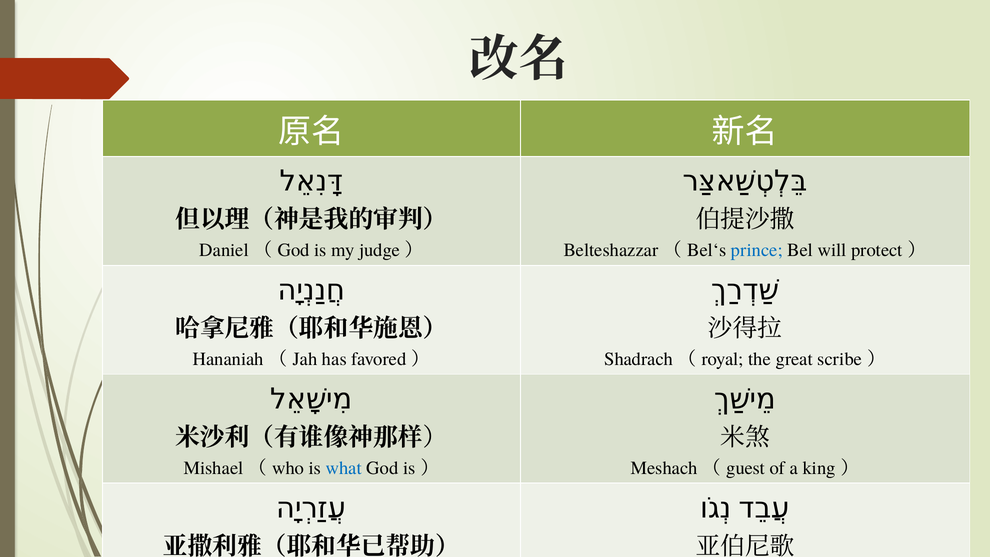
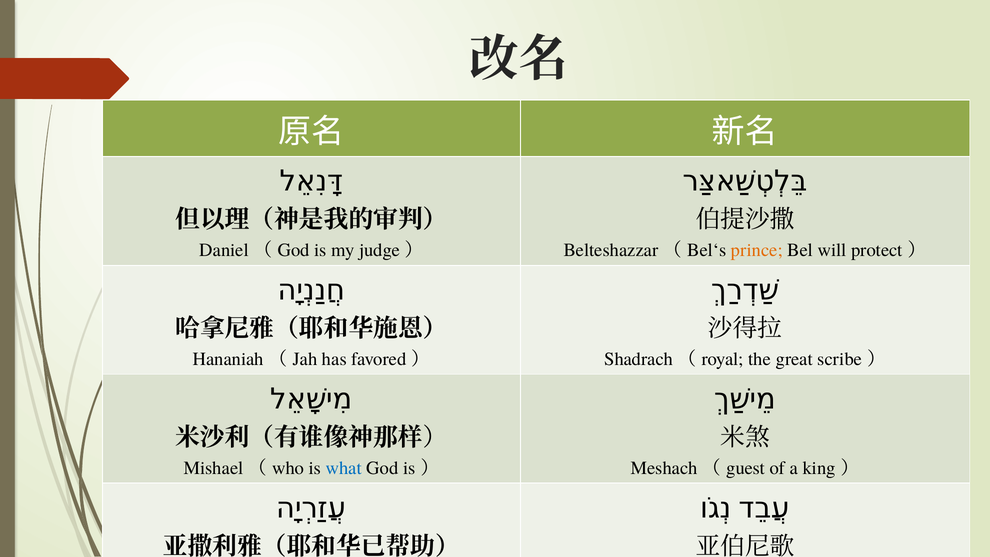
prince colour: blue -> orange (757, 250)
